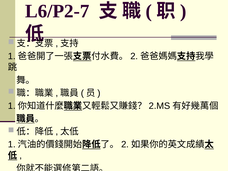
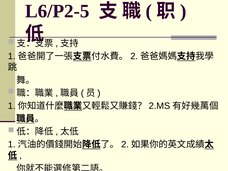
L6/P2-7: L6/P2-7 -> L6/P2-5 (57, 11)
